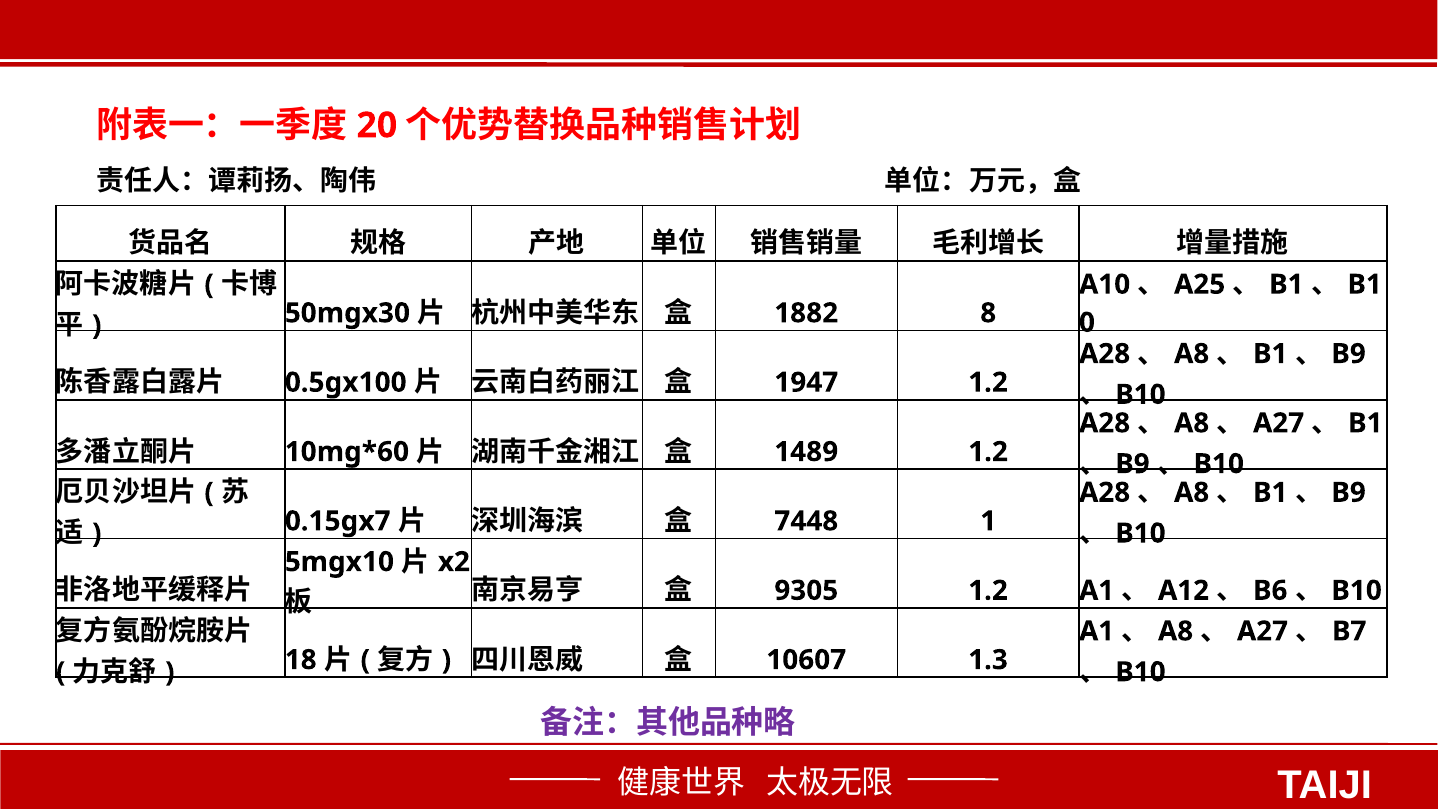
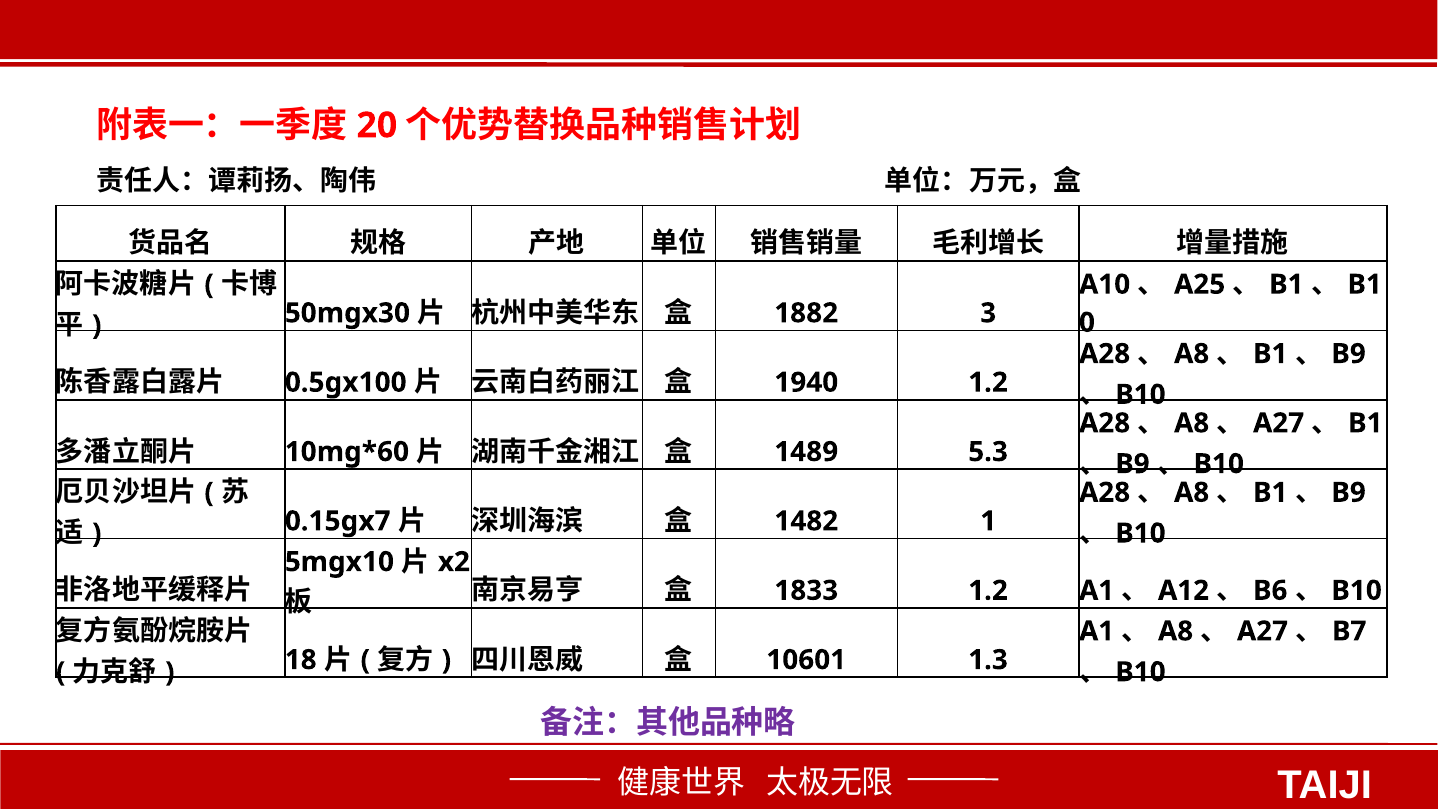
8: 8 -> 3 (988, 313)
1947: 1947 -> 1940 (806, 382)
1489 1.2: 1.2 -> 5.3 (988, 452)
7448: 7448 -> 1482 (806, 521)
9305: 9305 -> 1833 (806, 590)
10607: 10607 -> 10601 (806, 660)
